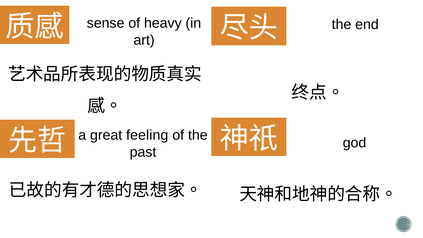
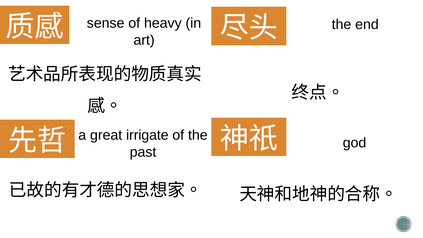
feeling: feeling -> irrigate (147, 135)
